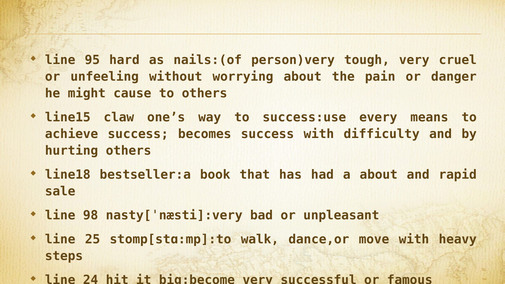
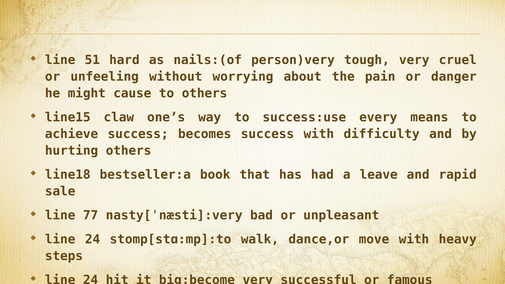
95: 95 -> 51 (92, 60)
a about: about -> leave (379, 175)
98: 98 -> 77 (91, 216)
25: 25 -> 24 (93, 240)
